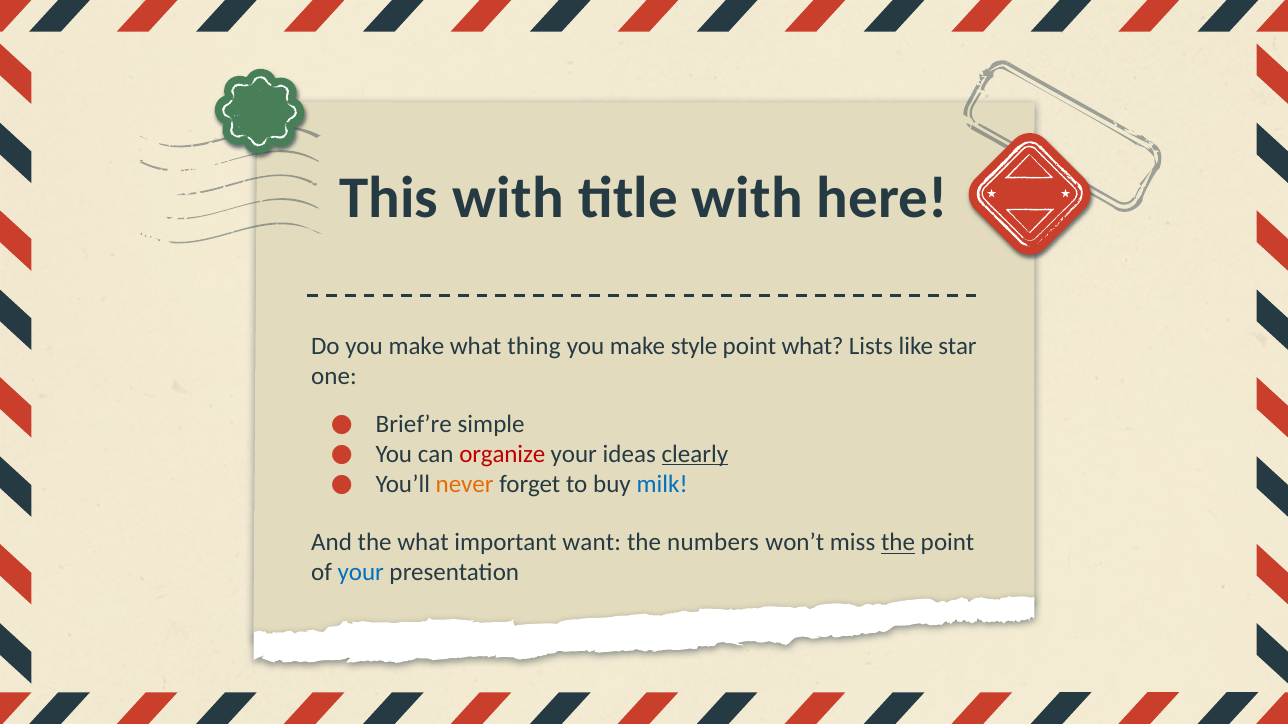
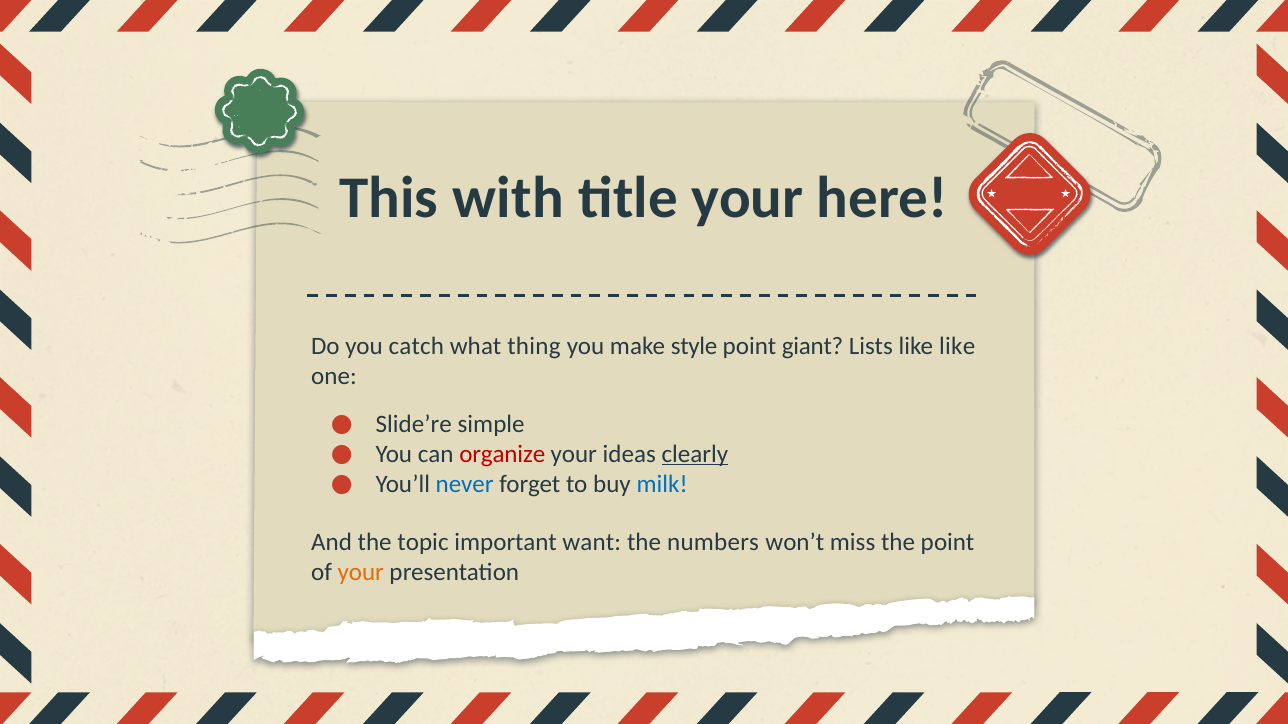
title with: with -> your (747, 198)
Do you make: make -> catch (416, 346)
point what: what -> giant (813, 346)
like star: star -> like (957, 346)
Brief’re: Brief’re -> Slide’re (414, 424)
never colour: orange -> blue (465, 484)
the what: what -> topic (423, 543)
the underline: present -> none (898, 543)
your colour: blue -> orange (361, 573)
